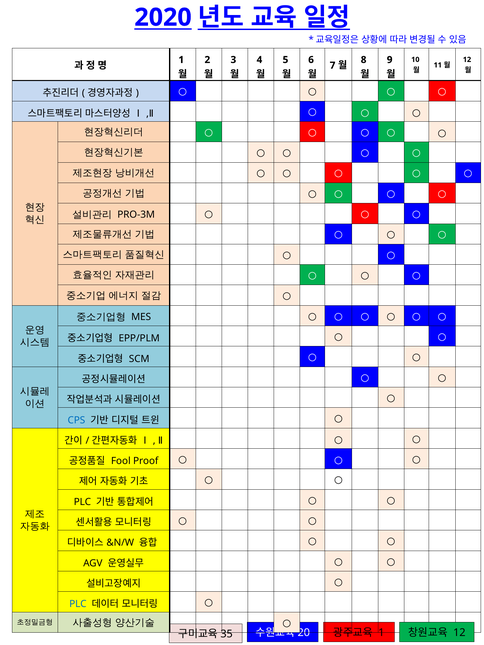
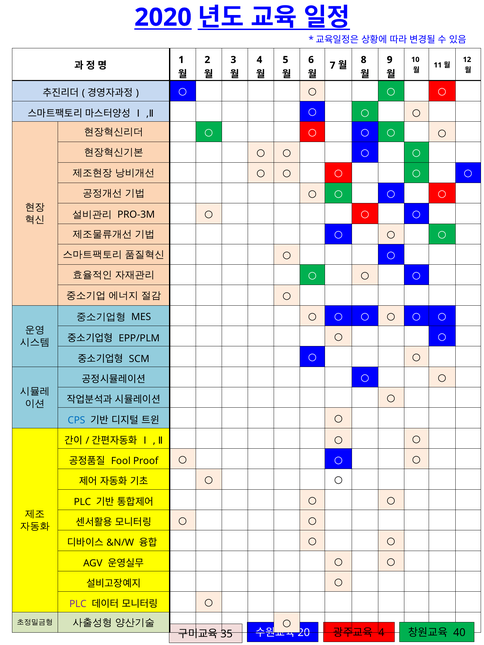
PLC colour: blue -> purple (78, 604)
1: 1 -> 4 (381, 633)
12: 12 -> 40 (459, 633)
